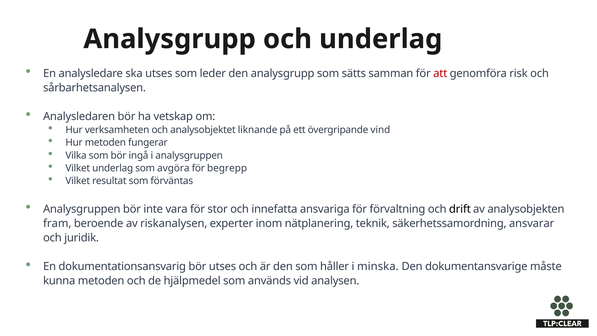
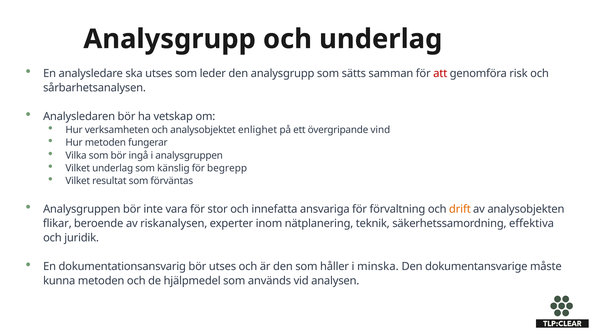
liknande: liknande -> enlighet (258, 130)
avgöra: avgöra -> känslig (173, 168)
drift colour: black -> orange (460, 209)
fram: fram -> flikar (57, 223)
ansvarar: ansvarar -> effektiva (532, 223)
